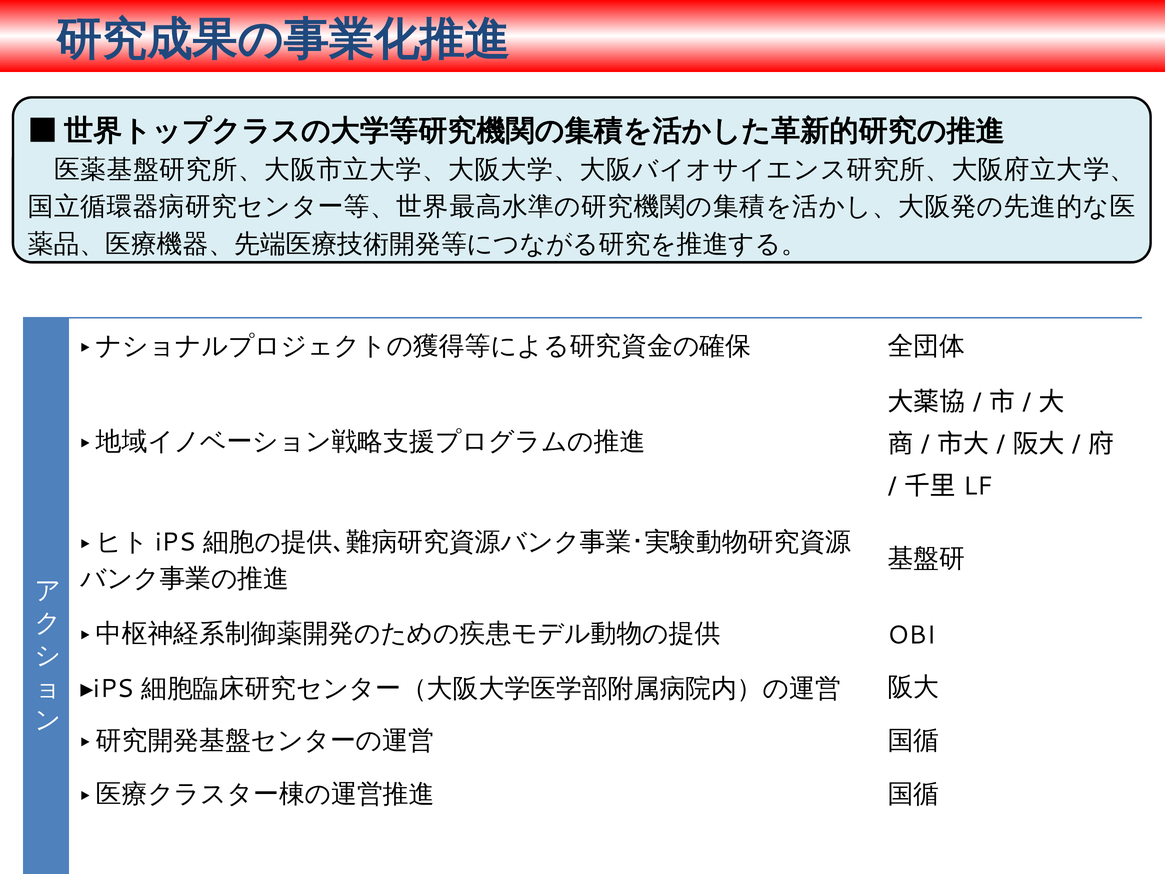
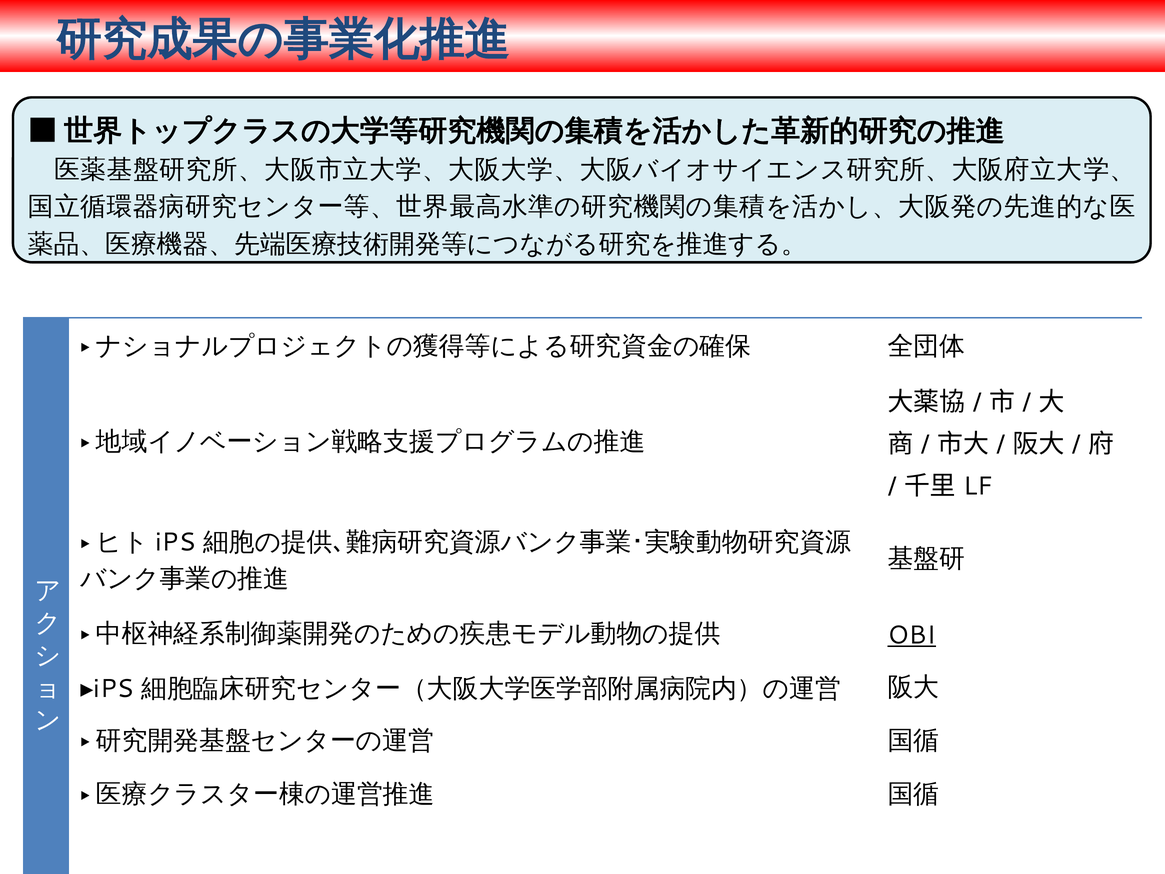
OBI underline: none -> present (912, 635)
